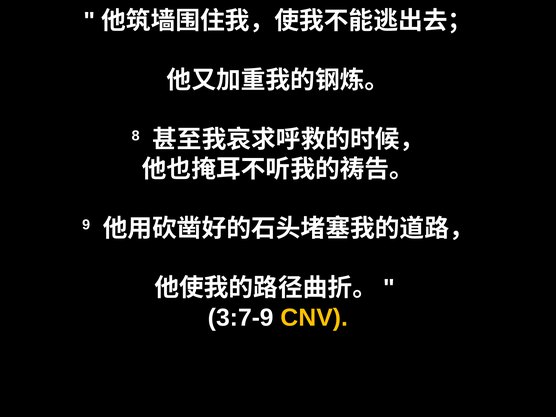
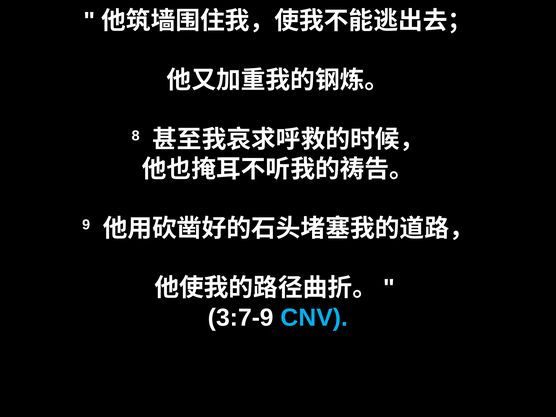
CNV colour: yellow -> light blue (314, 318)
